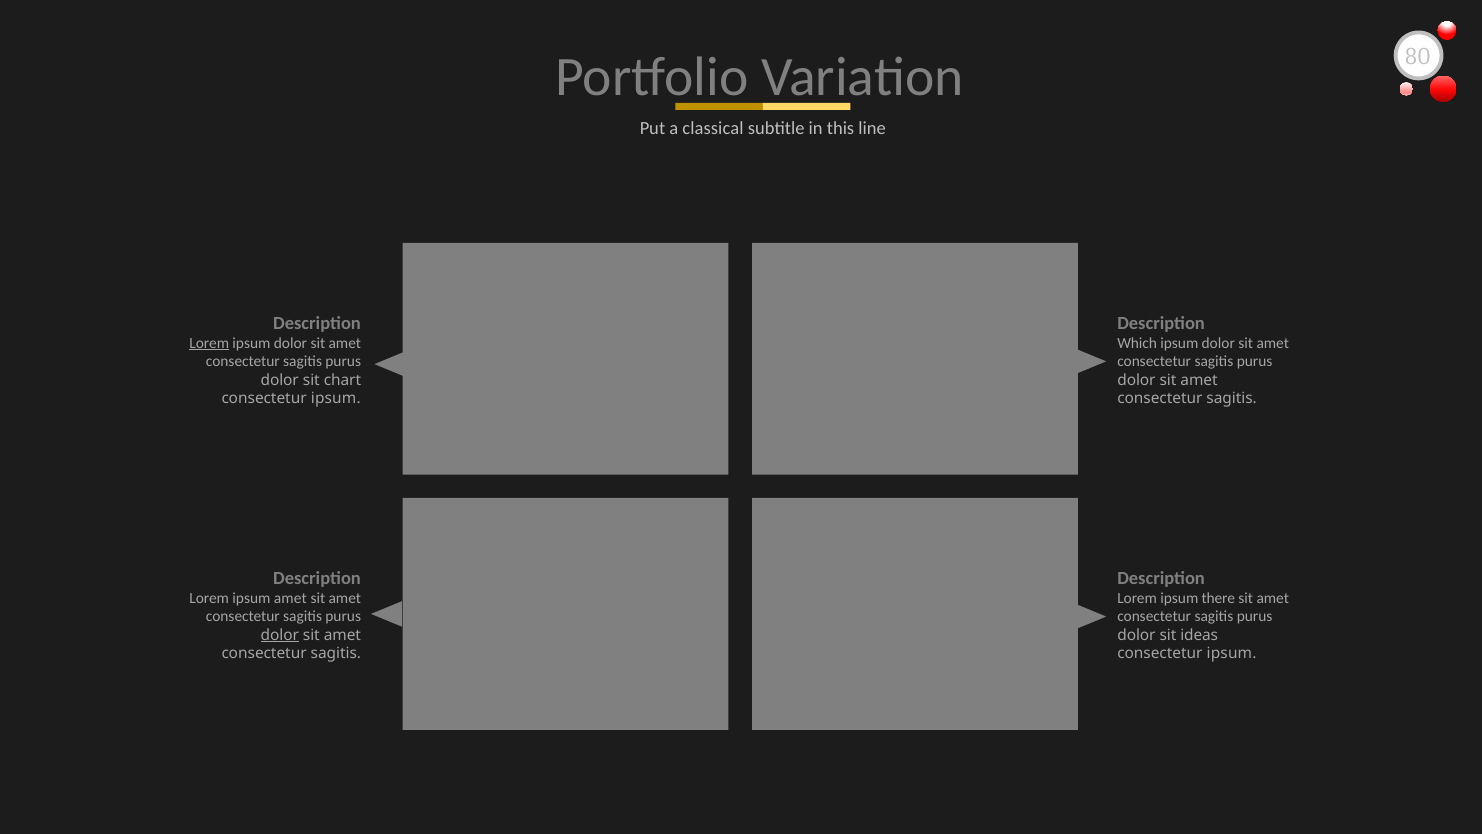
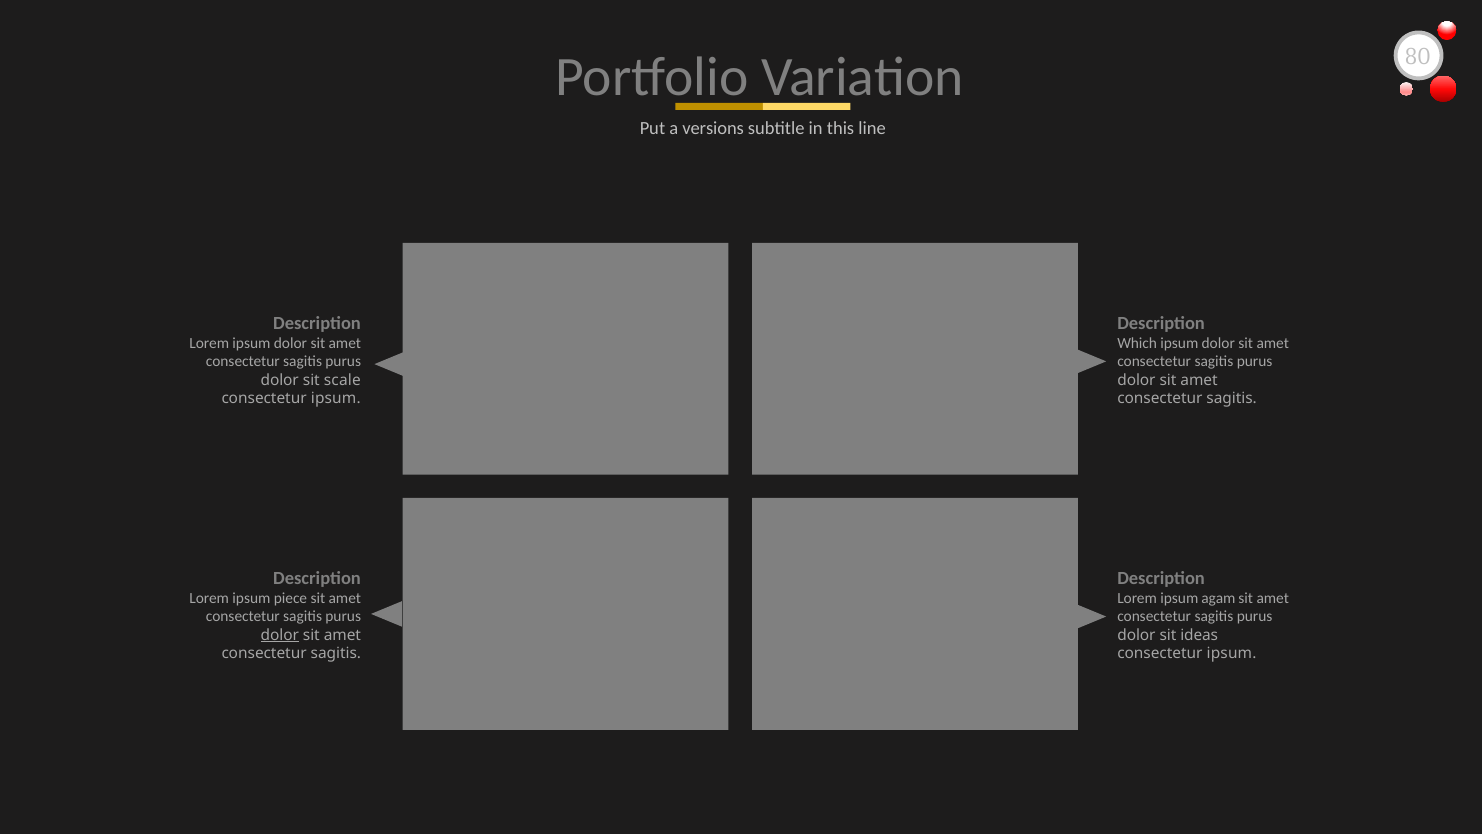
classical: classical -> versions (713, 129)
Lorem underline: present -> none (209, 343)
chart: chart -> scale (342, 380)
ipsum amet: amet -> piece (291, 598)
there: there -> agam (1218, 598)
